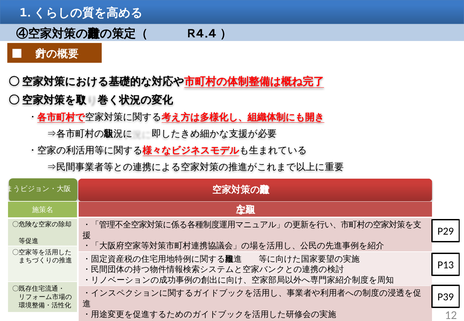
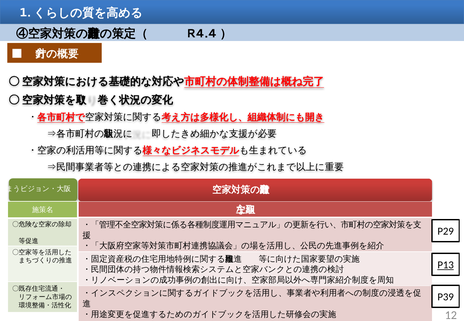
P13 underline: none -> present (446, 265)
